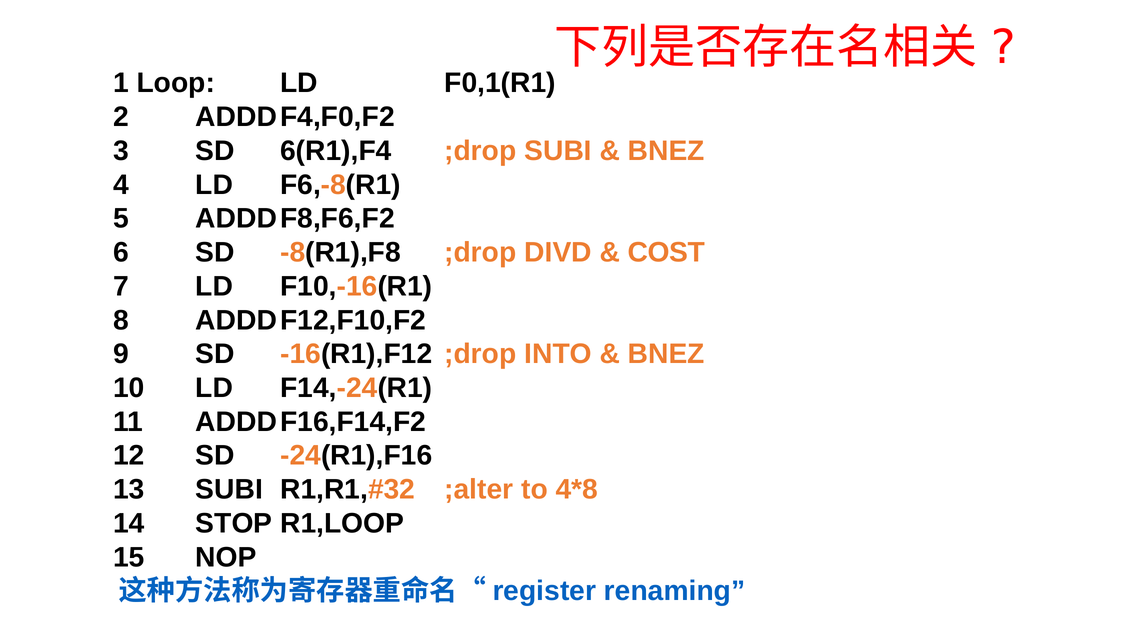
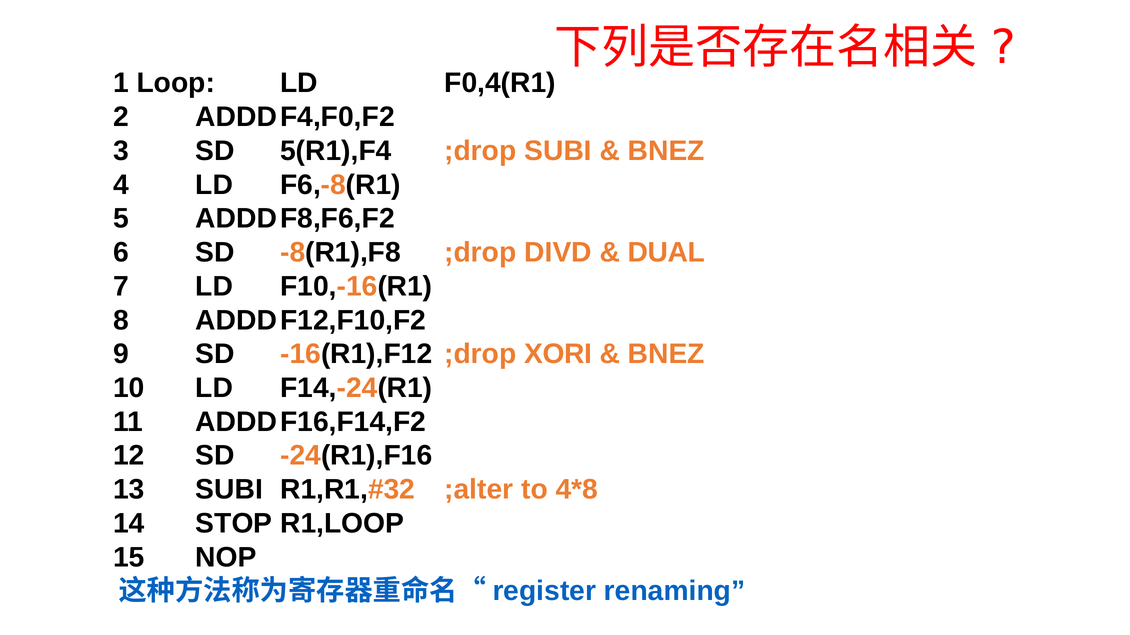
F0,1(R1: F0,1(R1 -> F0,4(R1 (500, 83)
6(R1),F4: 6(R1),F4 -> 5(R1),F4 (336, 151)
COST: COST -> DUAL (666, 253)
INTO: INTO -> XORI (558, 354)
